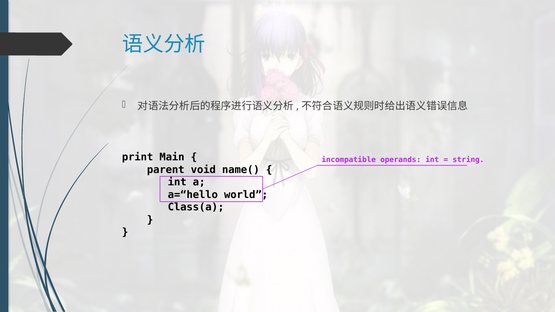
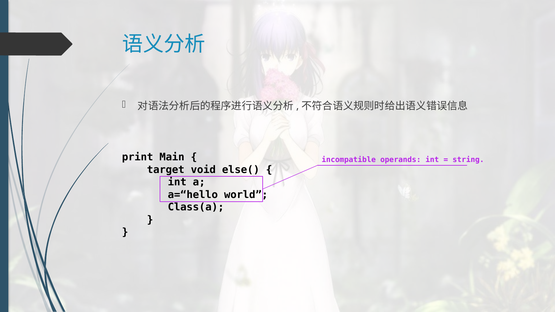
parent: parent -> target (166, 170)
name(: name( -> else( (241, 170)
